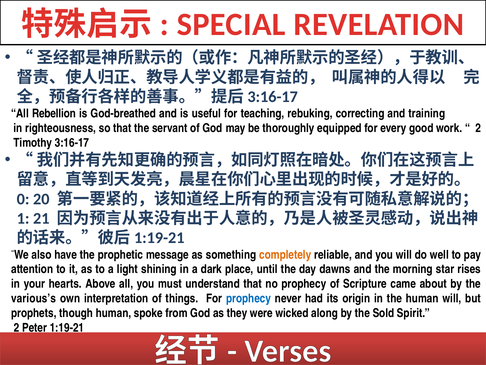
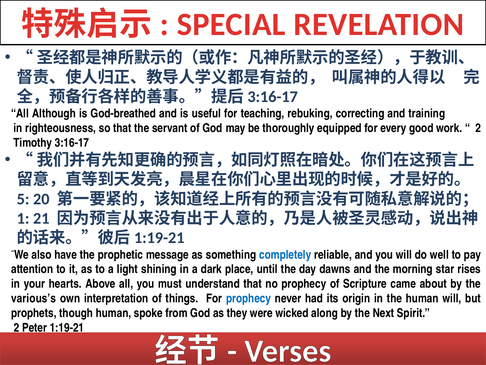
Rebellion: Rebellion -> Although (54, 113)
0: 0 -> 5 (23, 199)
completely colour: orange -> blue (285, 254)
Sold: Sold -> Next (383, 313)
